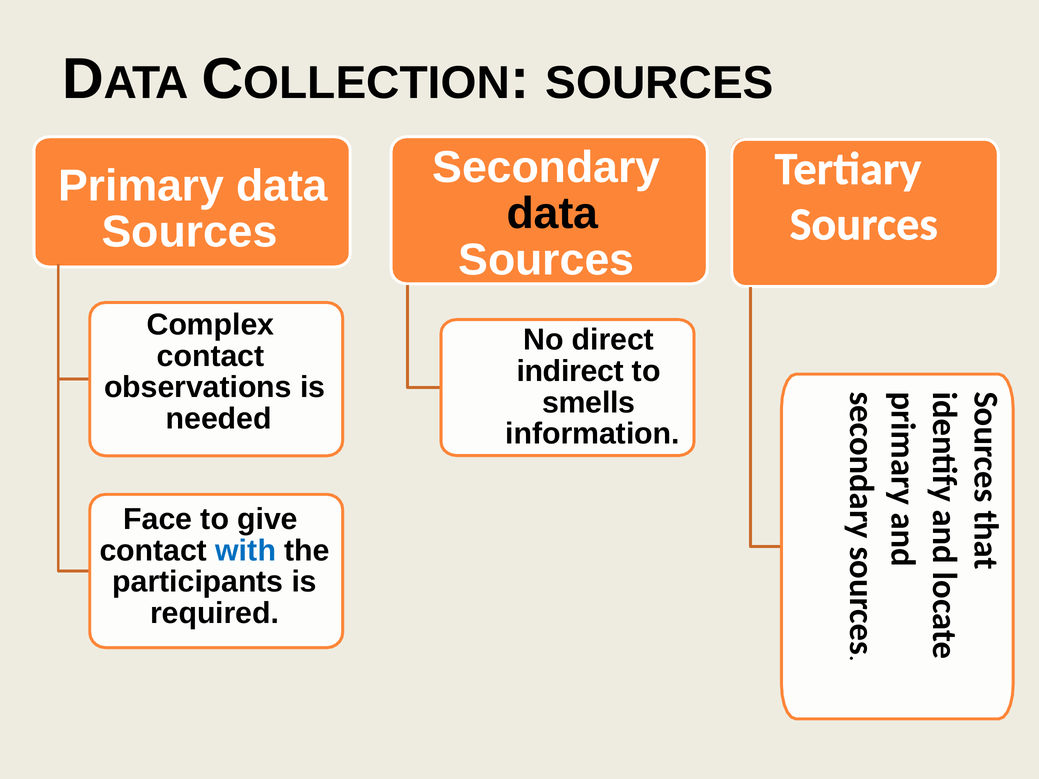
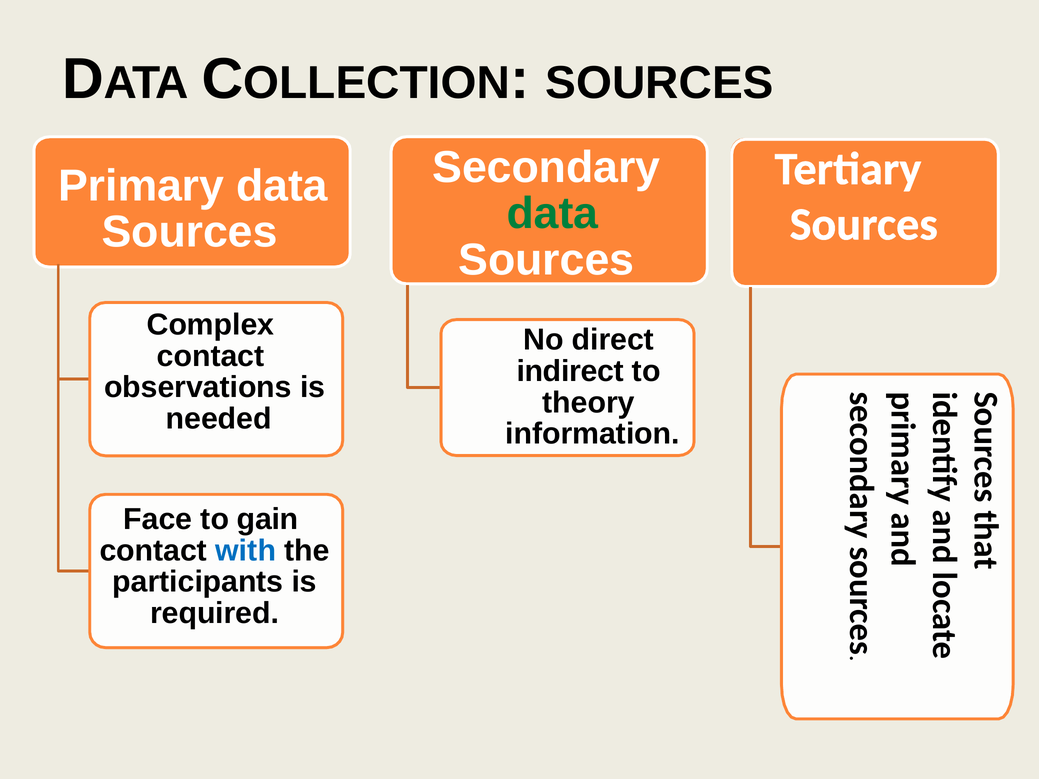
data colour: black -> green (552, 214)
smells: smells -> theory (589, 403)
give: give -> gain (268, 520)
